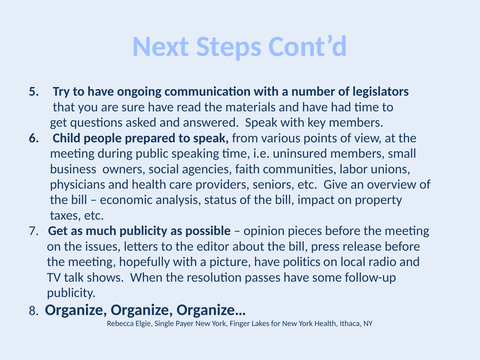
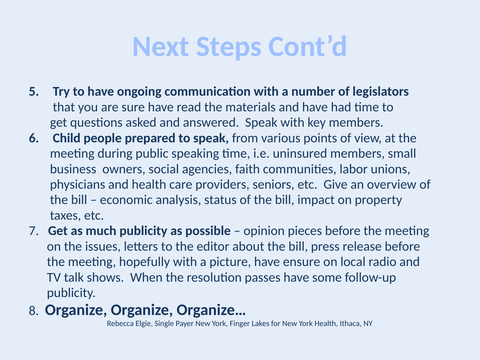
politics: politics -> ensure (302, 262)
